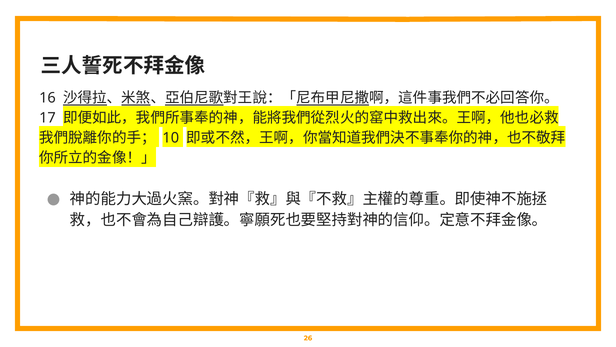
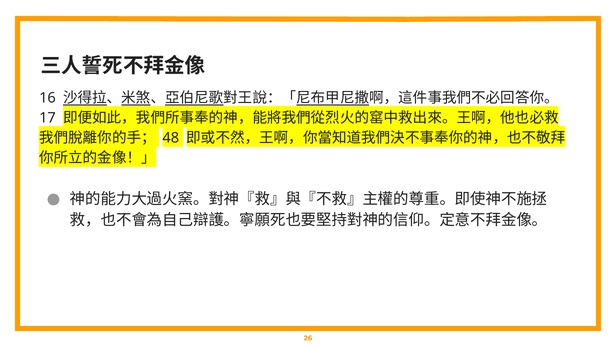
10: 10 -> 48 (171, 138)
